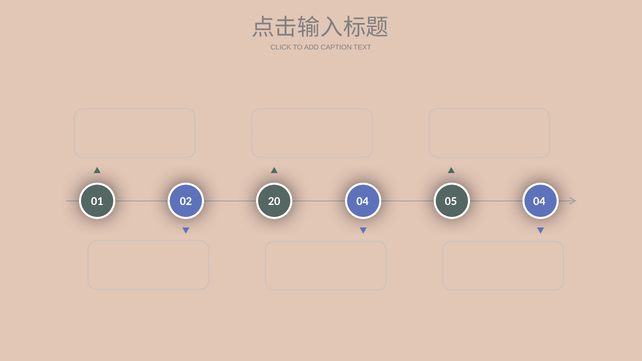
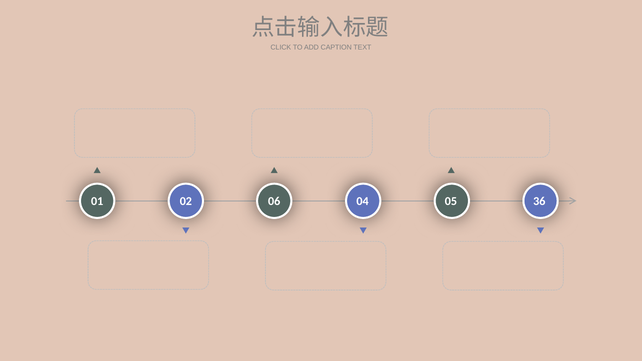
20: 20 -> 06 (274, 202)
05 04: 04 -> 36 (539, 202)
